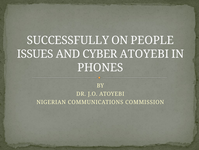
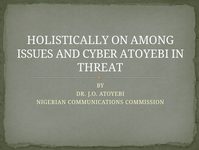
SUCCESSFULLY: SUCCESSFULLY -> HOLISTICALLY (68, 40)
PEOPLE: PEOPLE -> AMONG (152, 40)
PHONES: PHONES -> THREAT (100, 67)
